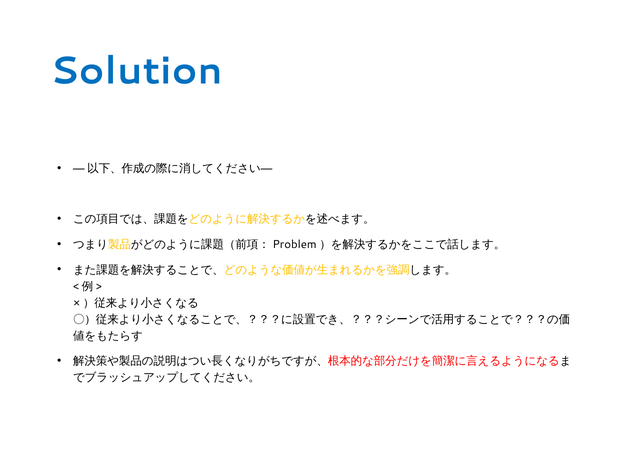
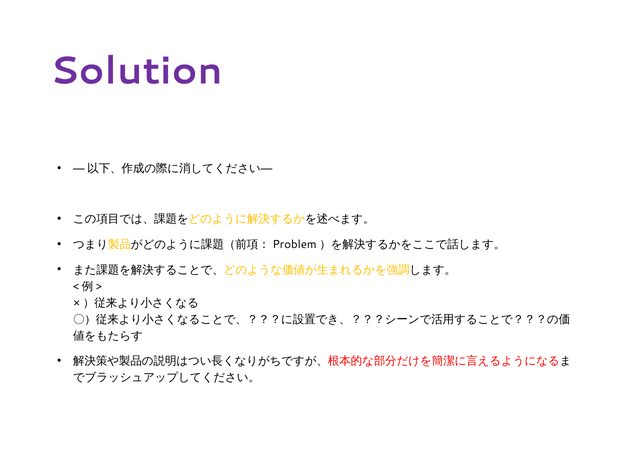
Solution colour: blue -> purple (136, 71)
